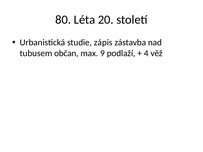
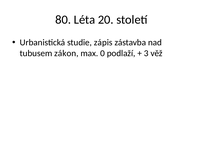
občan: občan -> zákon (66, 53)
9: 9 -> 0 (103, 53)
4: 4 -> 3 (146, 53)
